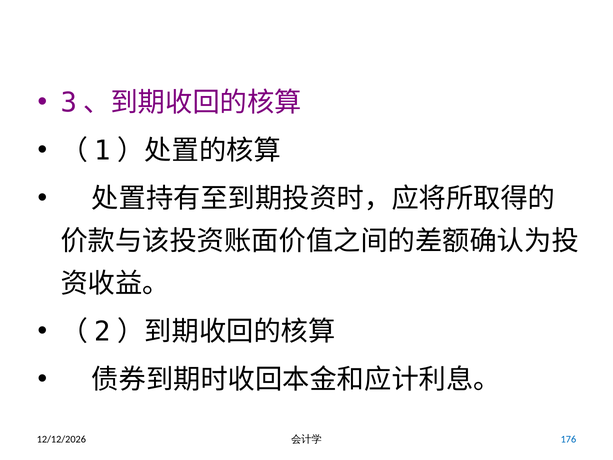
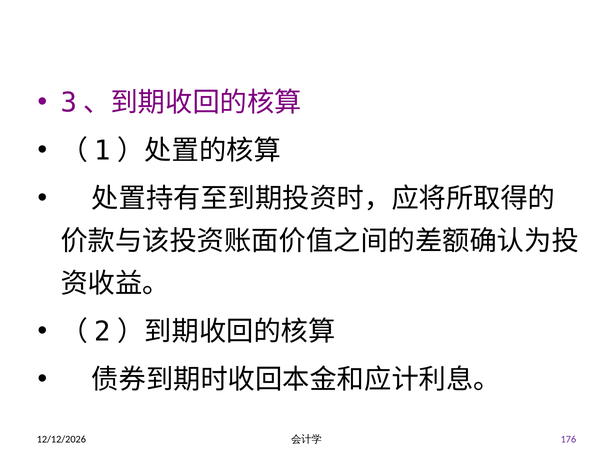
176 colour: blue -> purple (568, 439)
